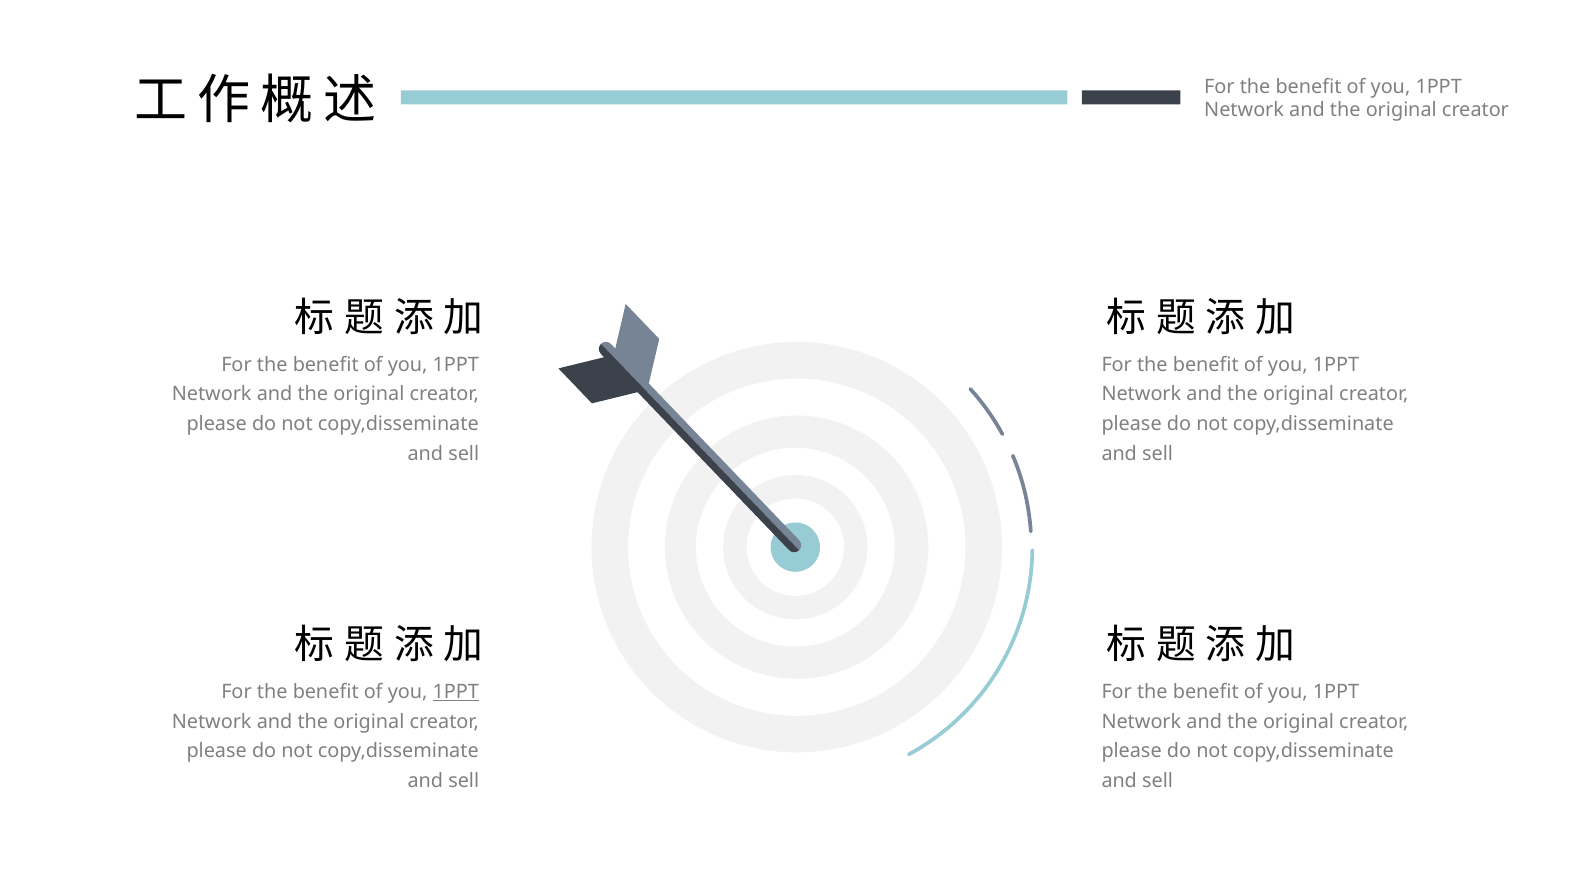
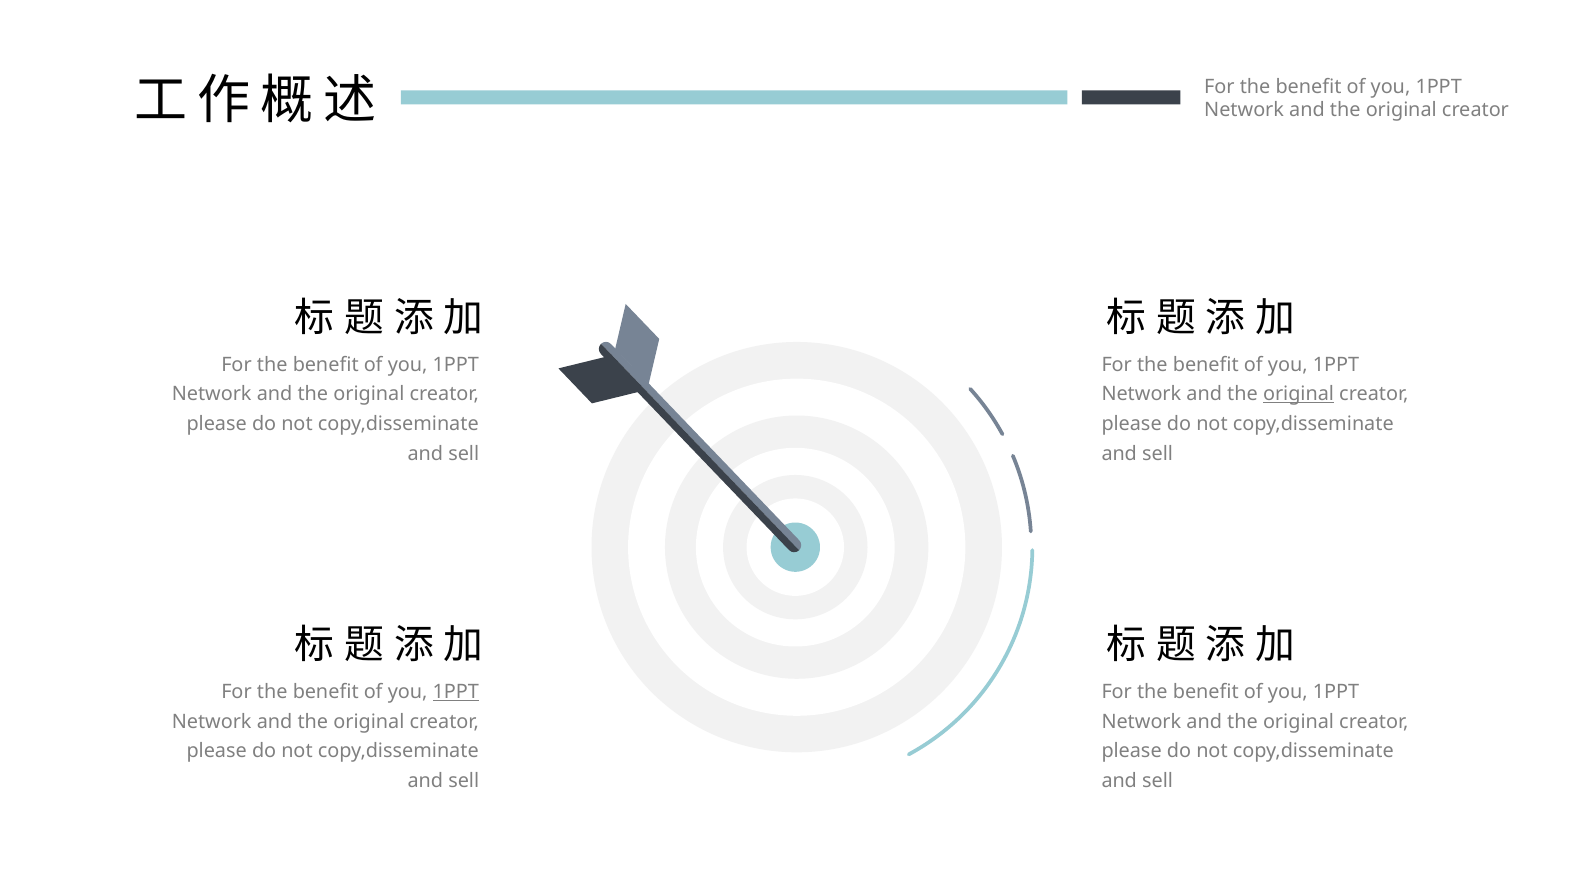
original underline: none -> present (1299, 394)
